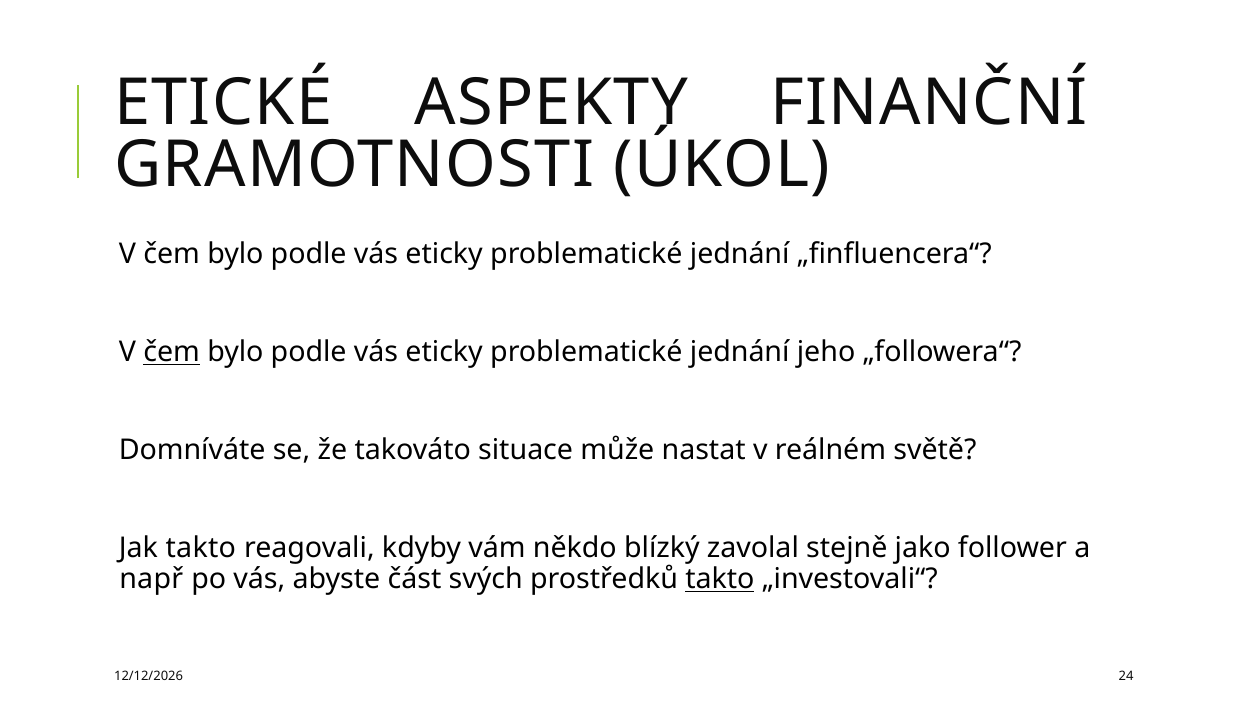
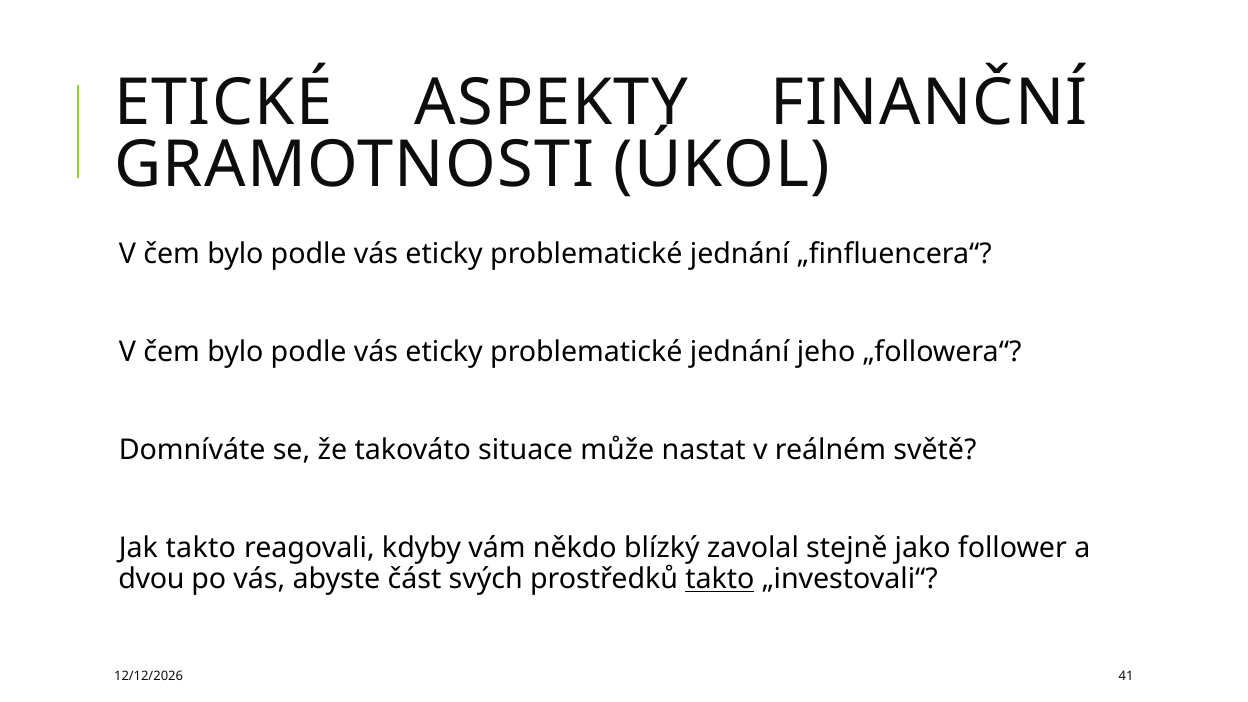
čem underline: present -> none (172, 352)
např: např -> dvou (152, 579)
24: 24 -> 41 (1126, 676)
